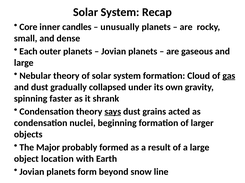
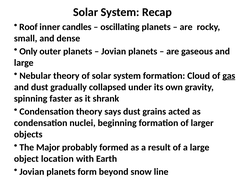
Core: Core -> Roof (28, 27)
unusually: unusually -> oscillating (120, 27)
Each: Each -> Only (28, 51)
says underline: present -> none (113, 112)
